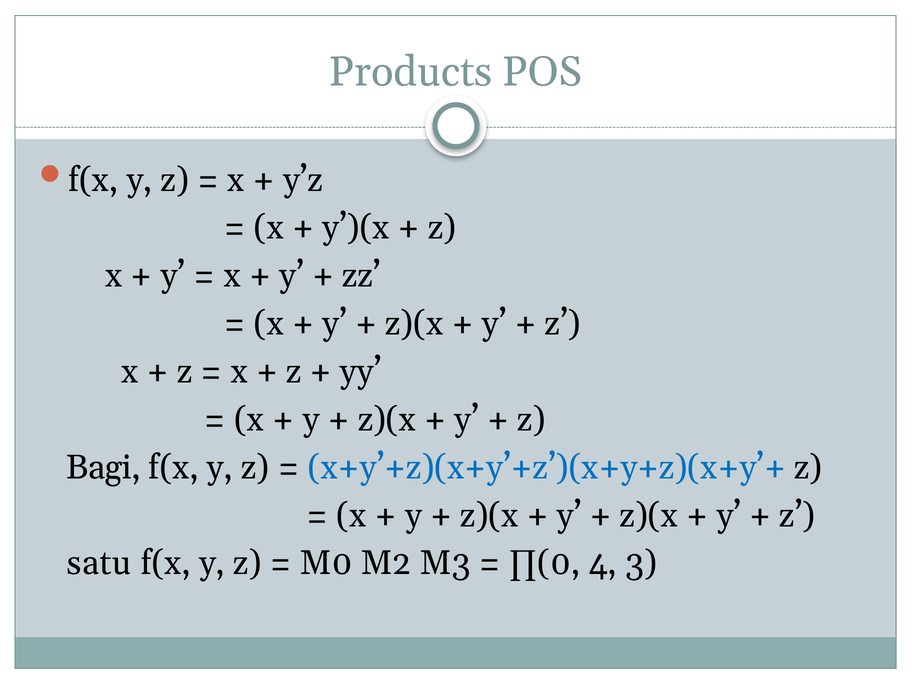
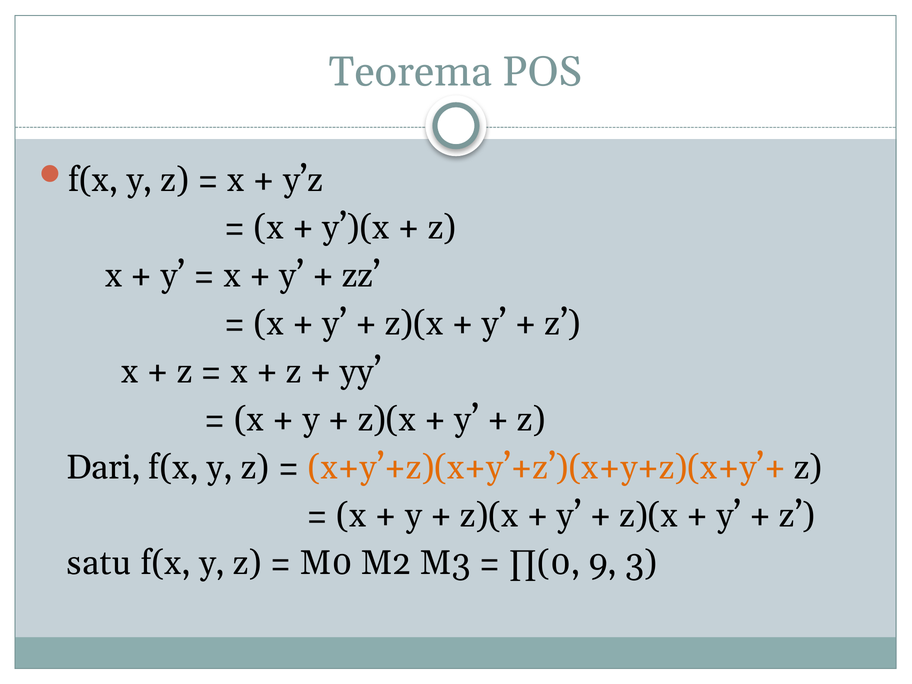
Products: Products -> Teorema (411, 72)
Bagi: Bagi -> Dari (103, 467)
x+y’+z)(x+y’+z’)(x+y+z)(x+y’+ colour: blue -> orange (547, 467)
4: 4 -> 9 (603, 563)
